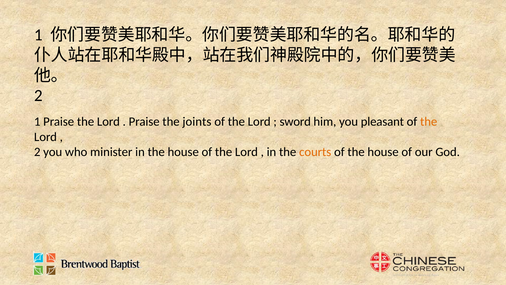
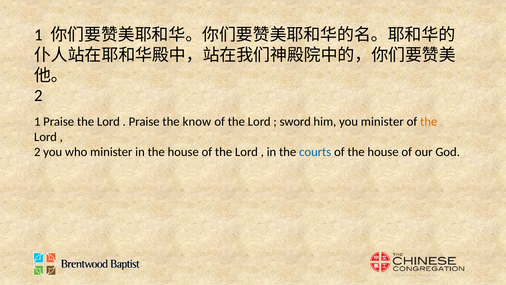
joints: joints -> know (197, 121)
you pleasant: pleasant -> minister (382, 121)
courts colour: orange -> blue (315, 152)
